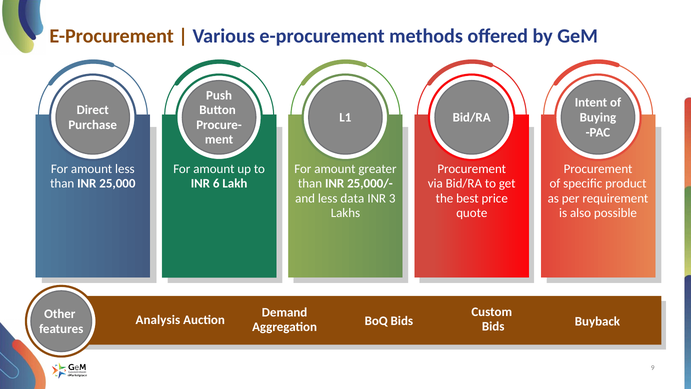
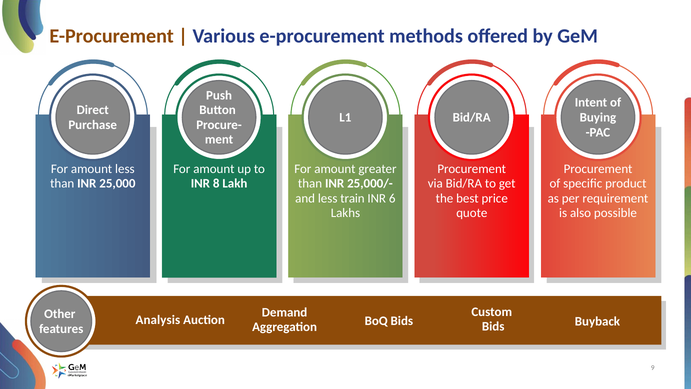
6: 6 -> 8 (216, 183)
data: data -> train (352, 198)
3: 3 -> 6 (392, 198)
